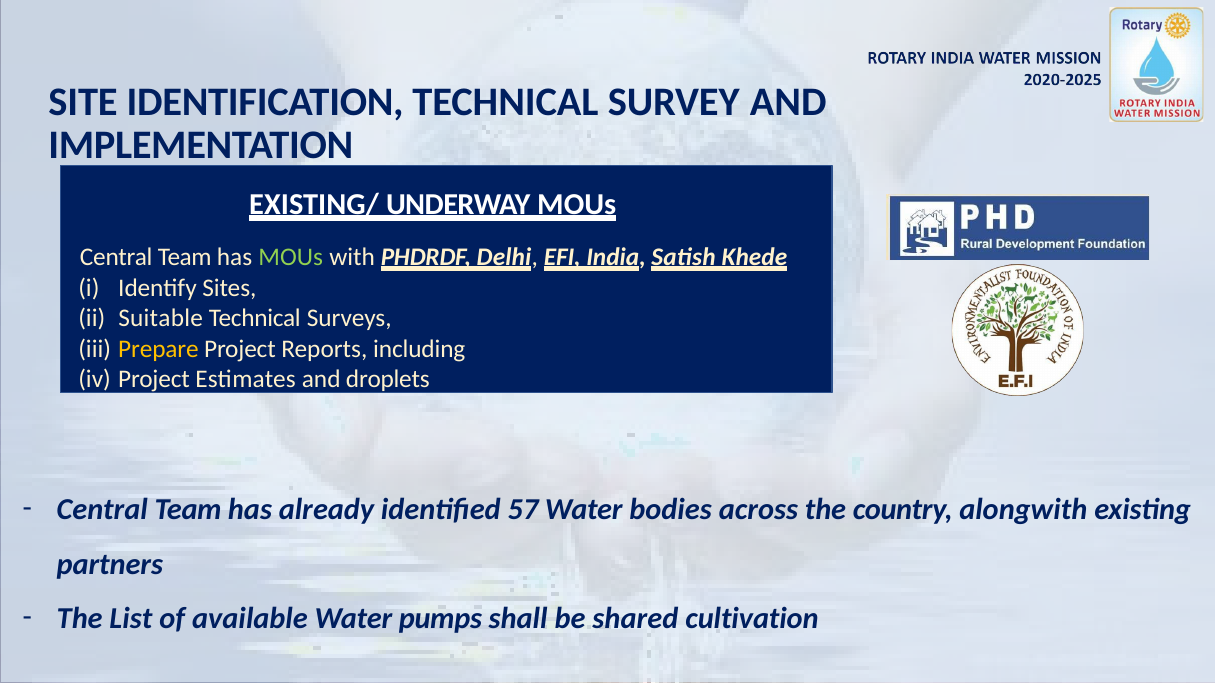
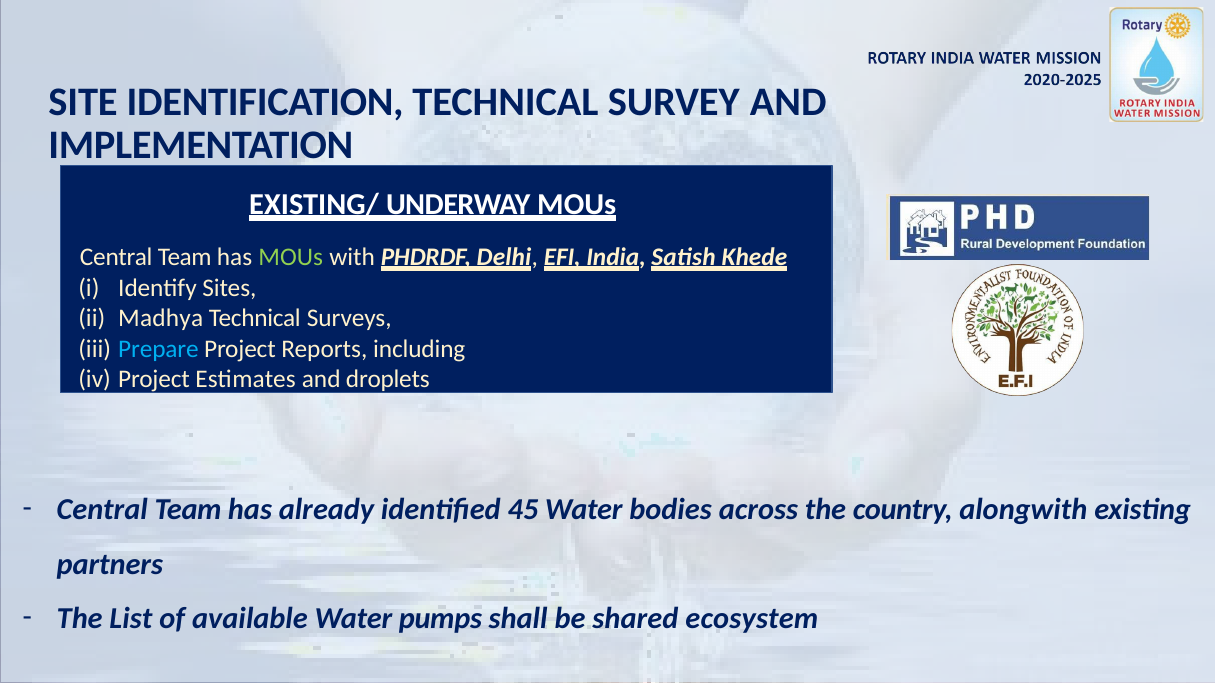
Suitable: Suitable -> Madhya (161, 319)
Prepare colour: yellow -> light blue (158, 349)
57: 57 -> 45 (523, 509)
cultivation: cultivation -> ecosystem (752, 619)
